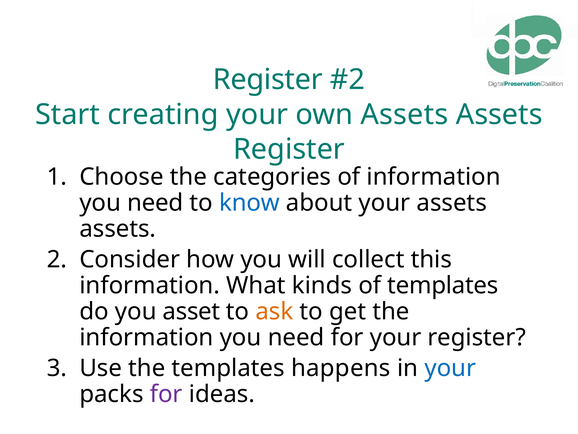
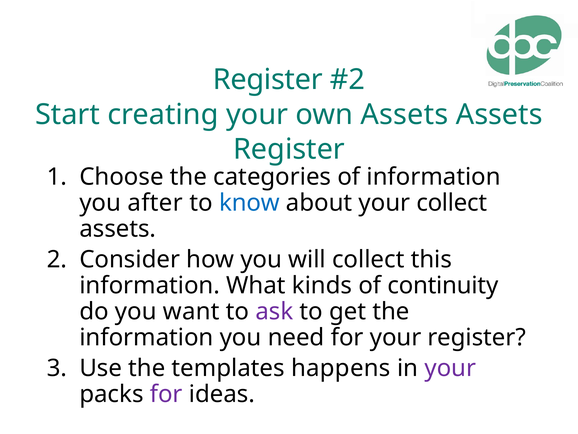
need: need -> after (155, 203)
your assets: assets -> collect (452, 203)
of templates: templates -> continuity (443, 285)
asset: asset -> want (191, 311)
ask colour: orange -> purple (274, 311)
your colour: blue -> purple (450, 368)
